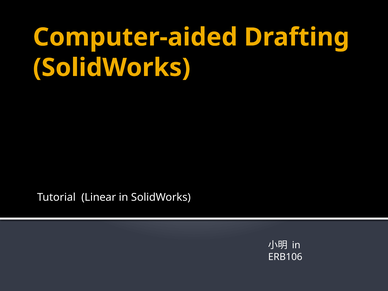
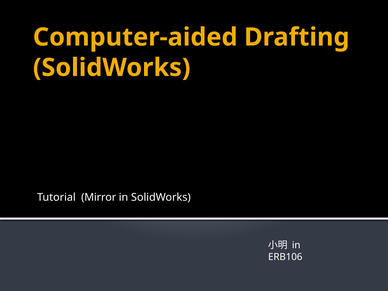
Linear: Linear -> Mirror (99, 197)
